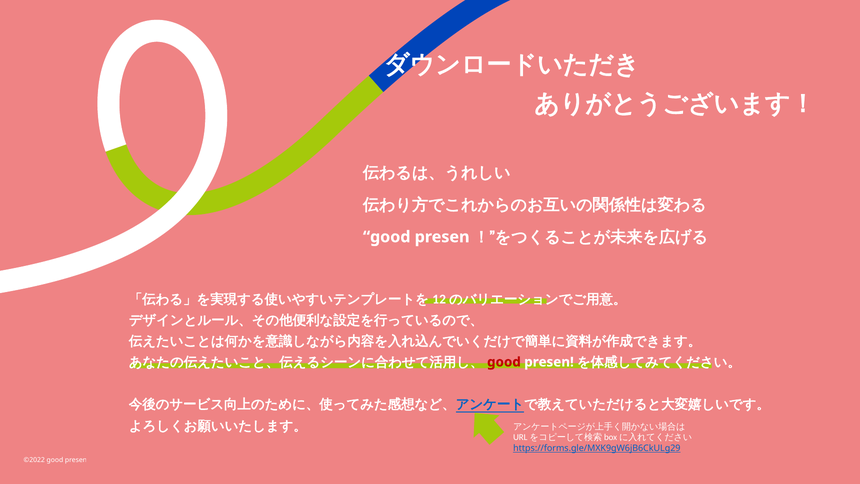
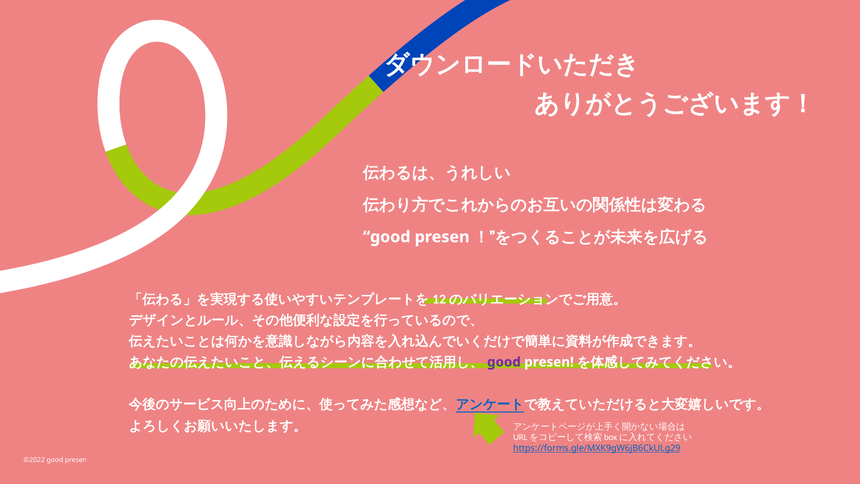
good colour: red -> purple (504, 362)
